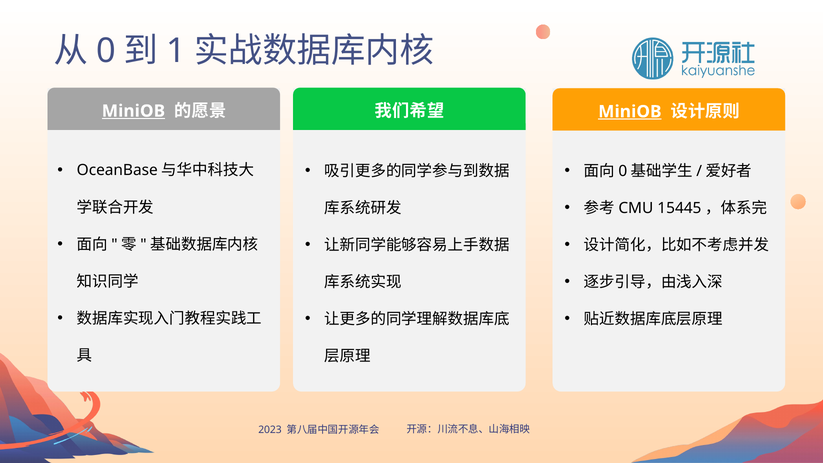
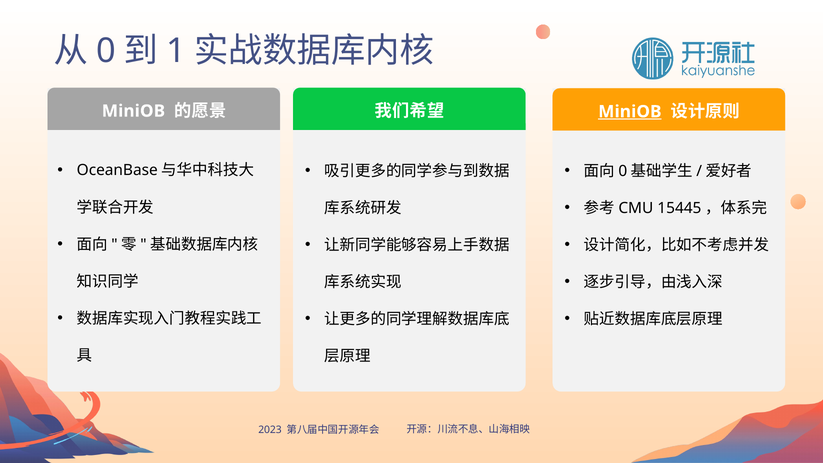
MiniOB underline: present -> none (133, 111)
